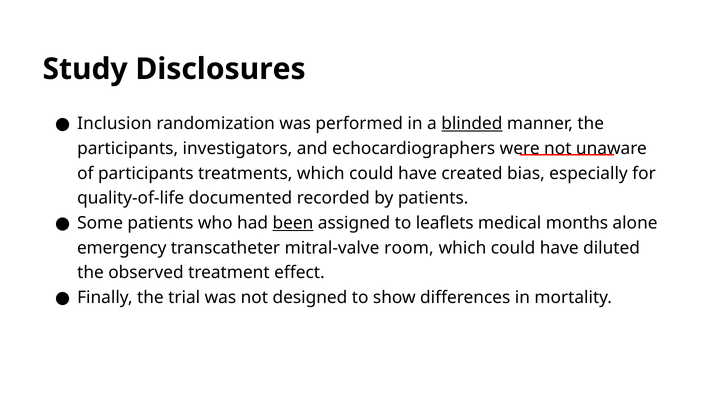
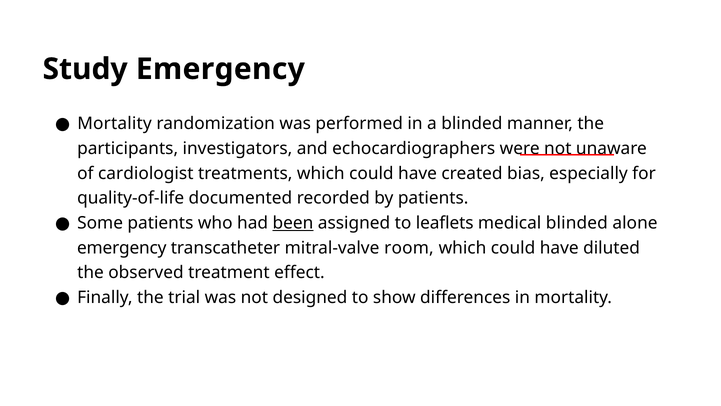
Study Disclosures: Disclosures -> Emergency (220, 69)
Inclusion: Inclusion -> Mortality (115, 123)
blinded underline: present -> none (472, 123)
of participants: participants -> cardiologist (146, 173)
medical months: months -> blinded (577, 223)
